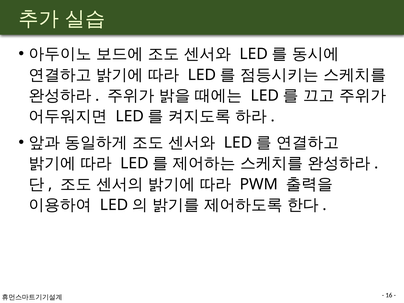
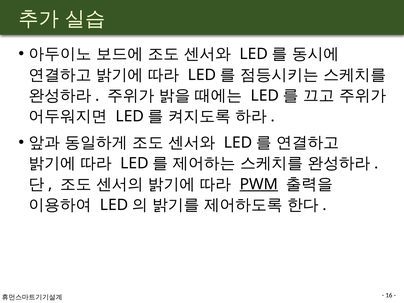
PWM underline: none -> present (259, 184)
